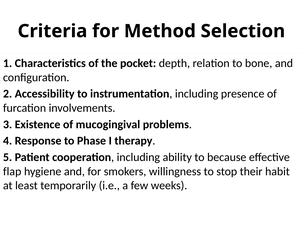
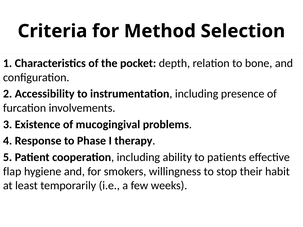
because: because -> patients (227, 157)
